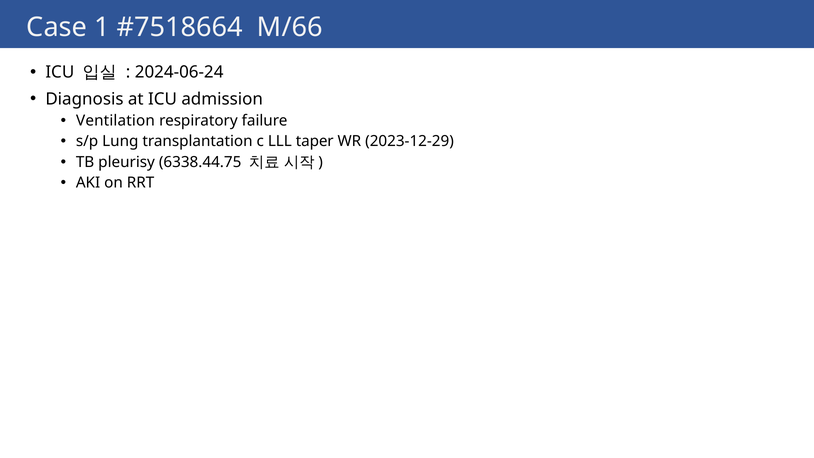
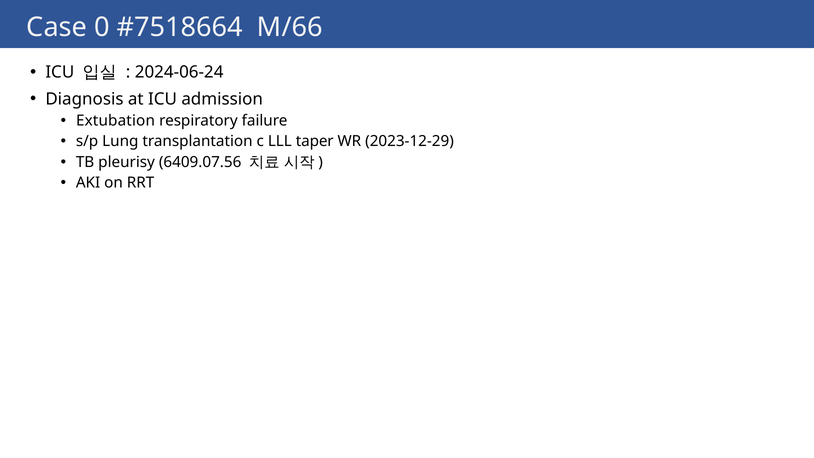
1: 1 -> 0 (102, 27)
Ventilation: Ventilation -> Extubation (115, 121)
6338.44.75: 6338.44.75 -> 6409.07.56 (200, 162)
